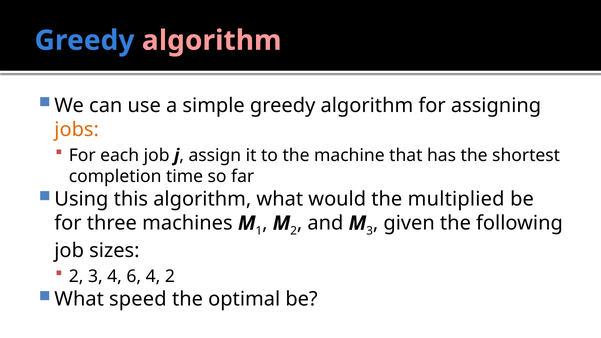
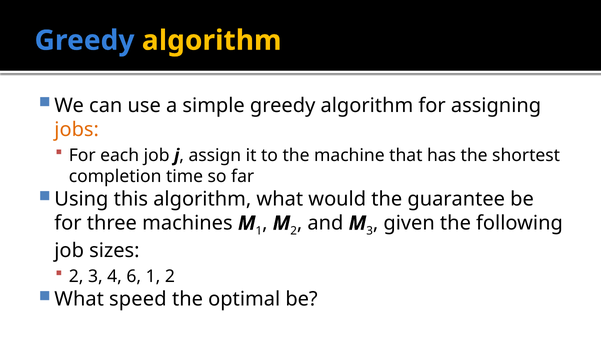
algorithm colour: pink -> yellow (212, 40)
multiplied: multiplied -> guarantee (456, 199)
6 4: 4 -> 1 (153, 276)
